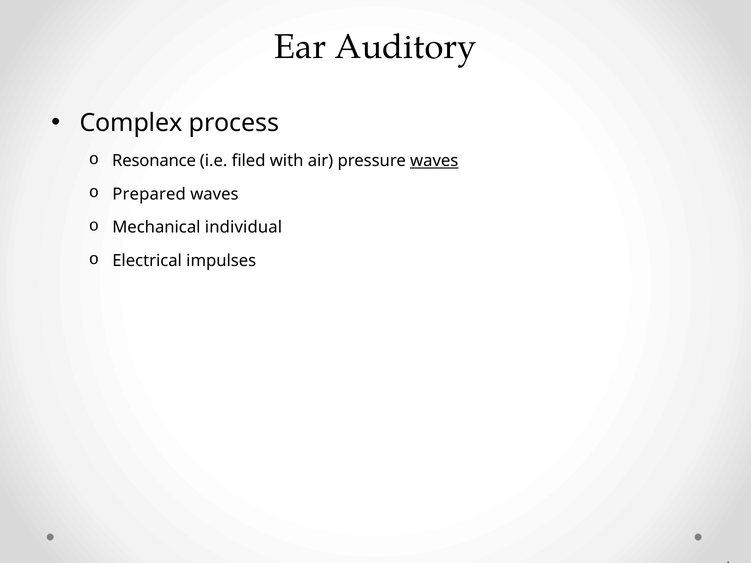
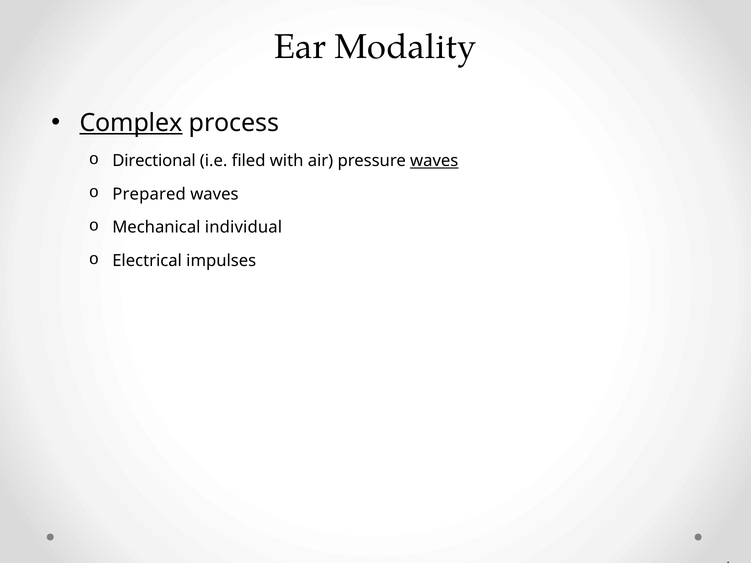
Auditory: Auditory -> Modality (405, 47)
Complex underline: none -> present (131, 123)
Resonance: Resonance -> Directional (154, 161)
